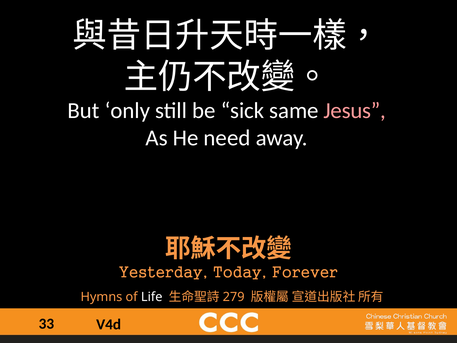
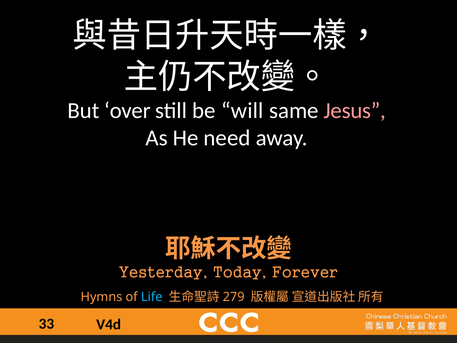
only: only -> over (128, 111)
sick: sick -> will (242, 111)
Life colour: white -> light blue (152, 297)
